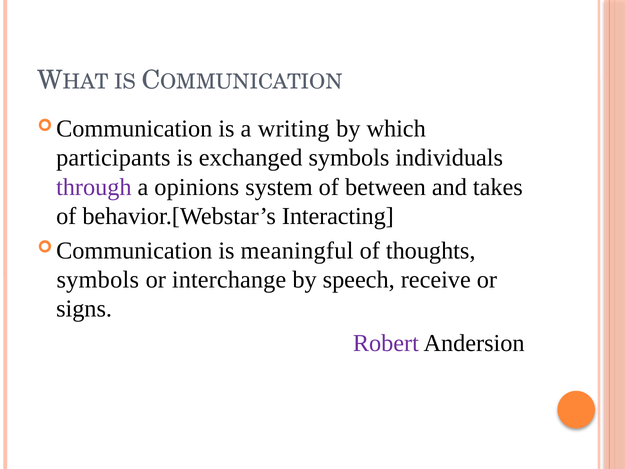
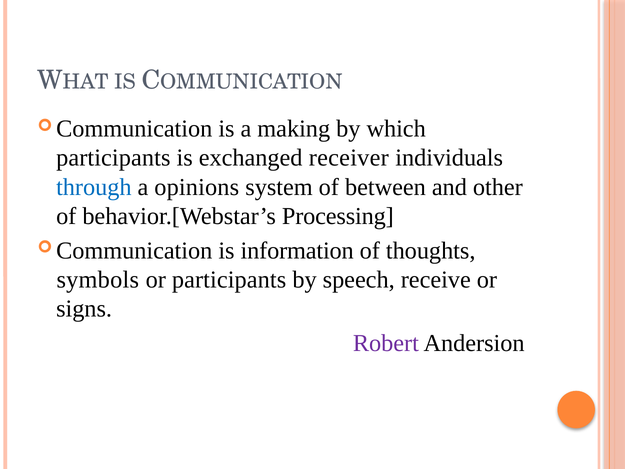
writing: writing -> making (294, 129)
exchanged symbols: symbols -> receiver (349, 158)
through colour: purple -> blue (94, 187)
takes: takes -> other (498, 187)
Interacting: Interacting -> Processing (338, 216)
meaningful: meaningful -> information (297, 250)
or interchange: interchange -> participants (229, 279)
